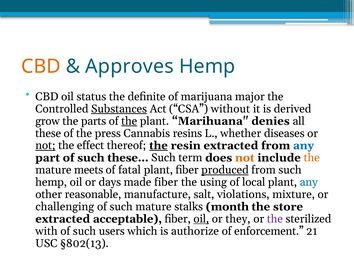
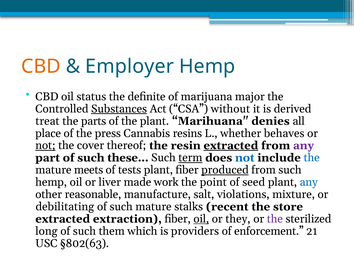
Approves: Approves -> Employer (130, 66)
grow: grow -> treat (47, 121)
the underline: present -> none (129, 121)
these: these -> place (48, 133)
diseases: diseases -> behaves (284, 133)
effect: effect -> cover (91, 145)
the underline: present -> none (158, 145)
extracted underline: none -> present (231, 145)
any colour: blue -> purple (303, 145)
term underline: none -> present (190, 157)
not colour: orange -> blue (245, 157)
the colour: orange -> blue (312, 157)
fatal: fatal -> tests (130, 170)
days: days -> liver (110, 182)
made fiber: fiber -> work (166, 182)
using: using -> point (213, 182)
local: local -> seed (254, 182)
challenging: challenging -> debilitating (65, 206)
month: month -> recent (227, 206)
acceptable: acceptable -> extraction (127, 218)
with: with -> long (46, 231)
users: users -> them (112, 231)
authorize: authorize -> providers (195, 231)
§802(13: §802(13 -> §802(63 (84, 243)
